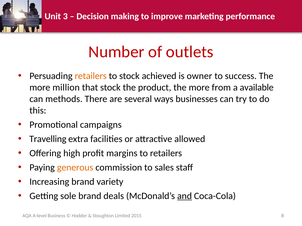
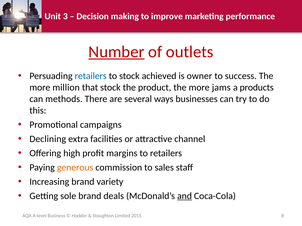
Number underline: none -> present (116, 52)
retailers colour: orange -> blue (91, 76)
from: from -> jams (221, 88)
available: available -> products (257, 88)
Travelling: Travelling -> Declining (48, 139)
allowed: allowed -> channel (190, 139)
